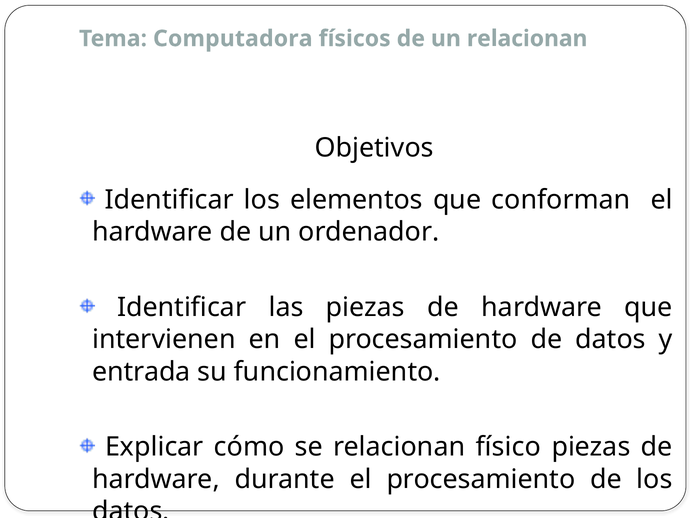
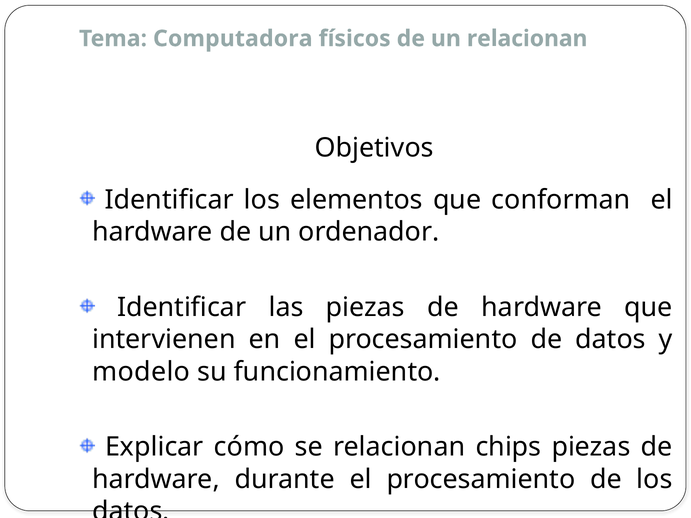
entrada: entrada -> modelo (141, 372)
físico: físico -> chips (508, 447)
